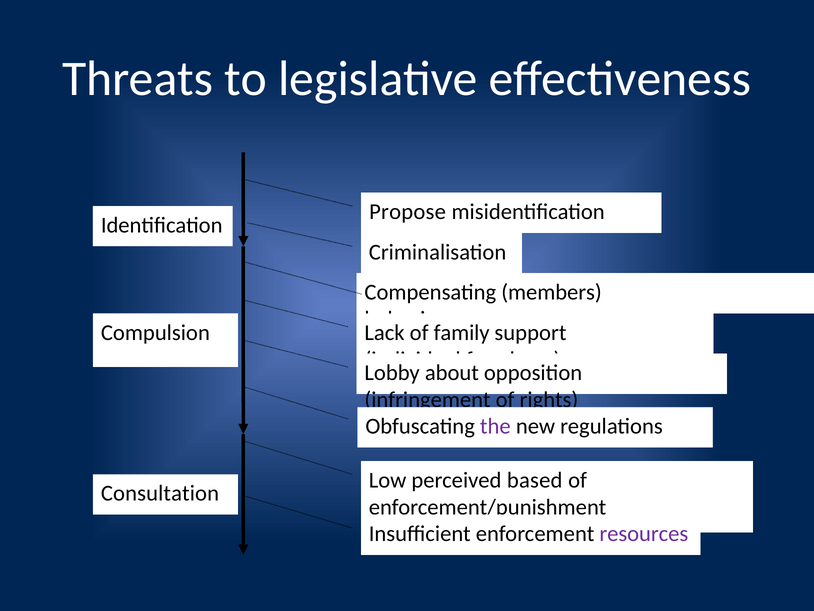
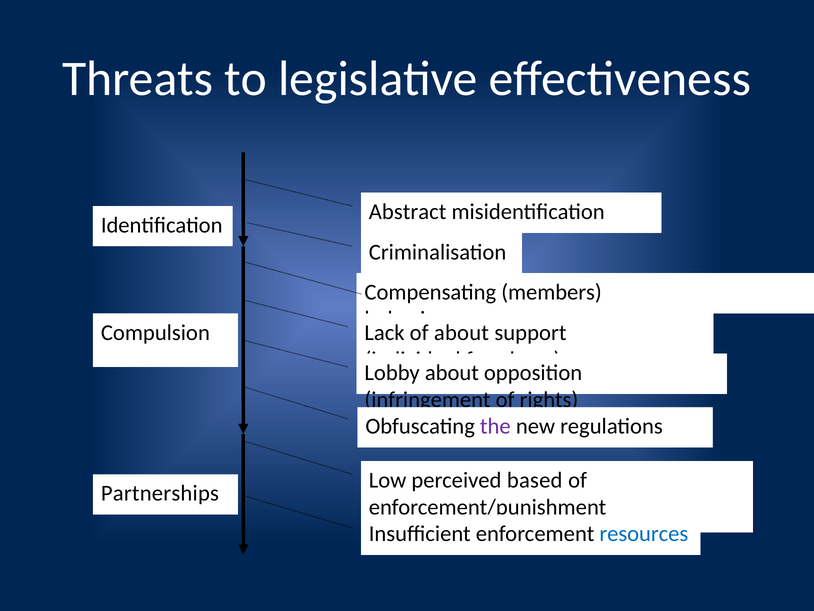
Propose: Propose -> Abstract (408, 212)
family: family -> about (461, 332)
Consultation: Consultation -> Partnerships (160, 493)
resources colour: purple -> blue (644, 533)
